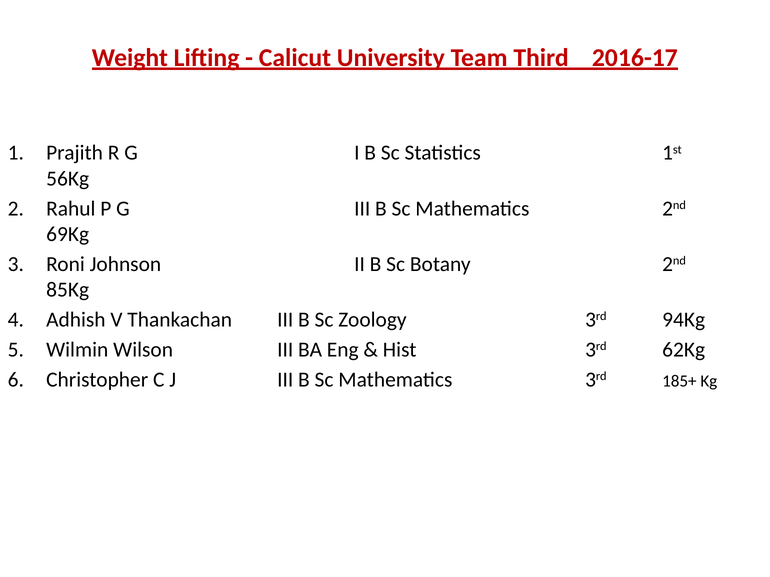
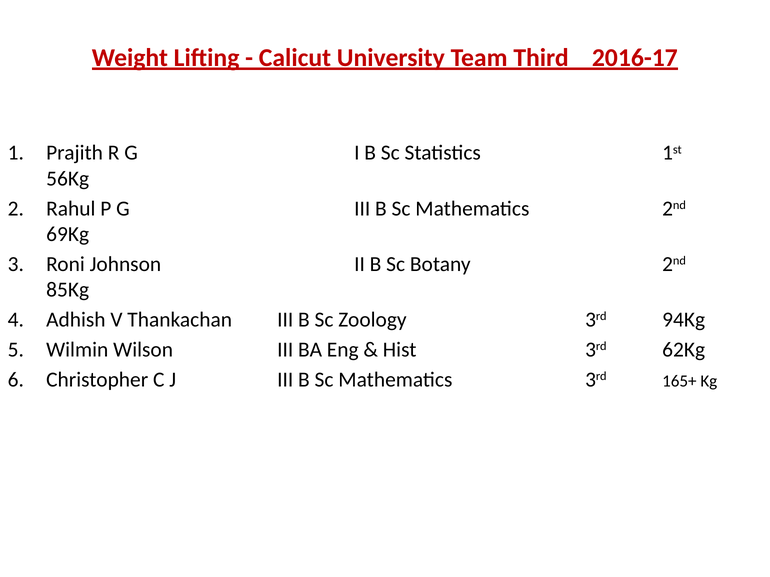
185+: 185+ -> 165+ (679, 381)
